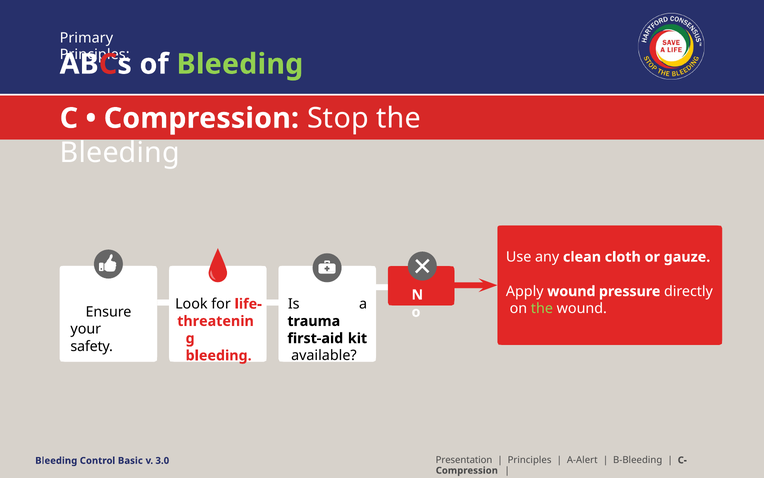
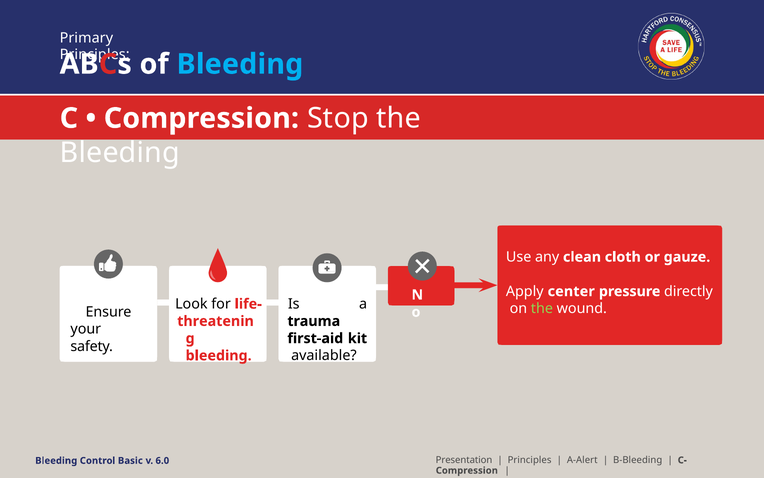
Bleeding colour: light green -> light blue (240, 64)
Apply wound: wound -> center (571, 291)
3.0: 3.0 -> 6.0 (162, 460)
